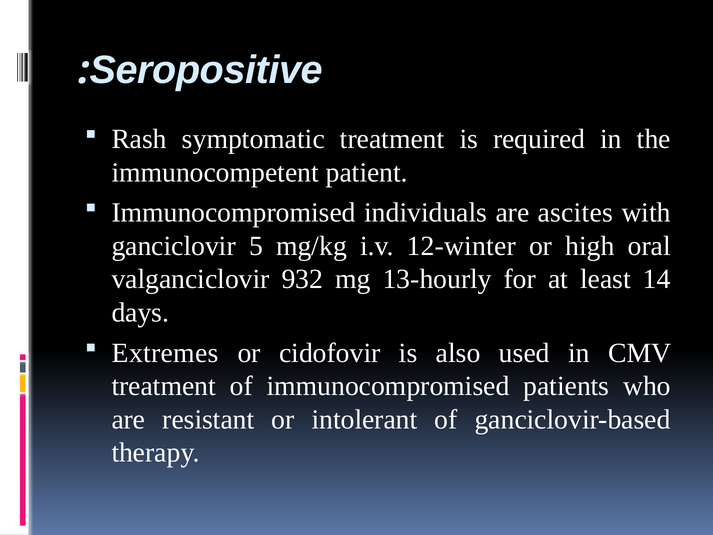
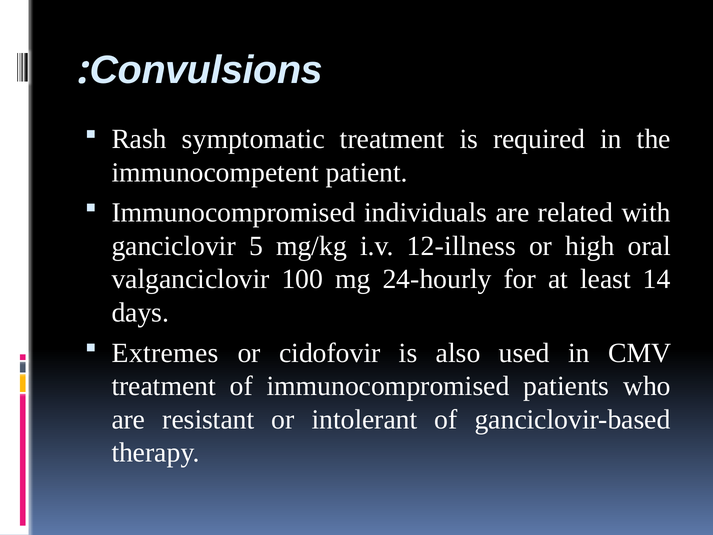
Seropositive: Seropositive -> Convulsions (206, 70)
ascites: ascites -> related (575, 213)
12-winter: 12-winter -> 12-illness (461, 246)
932: 932 -> 100 (302, 279)
13-hourly: 13-hourly -> 24-hourly (437, 279)
